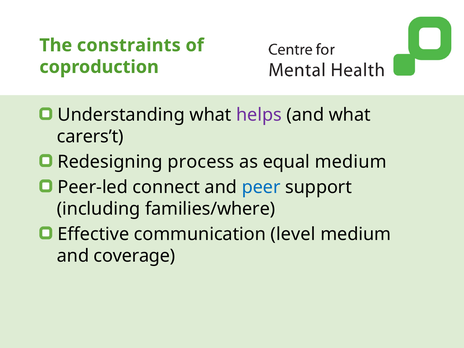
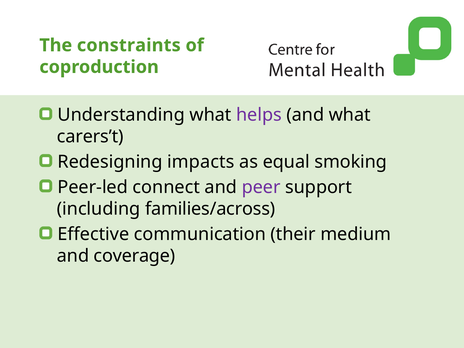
process: process -> impacts (201, 162)
equal medium: medium -> smoking (351, 162)
peer colour: blue -> purple (261, 187)
families/where: families/where -> families/across (210, 209)
level: level -> their (293, 234)
